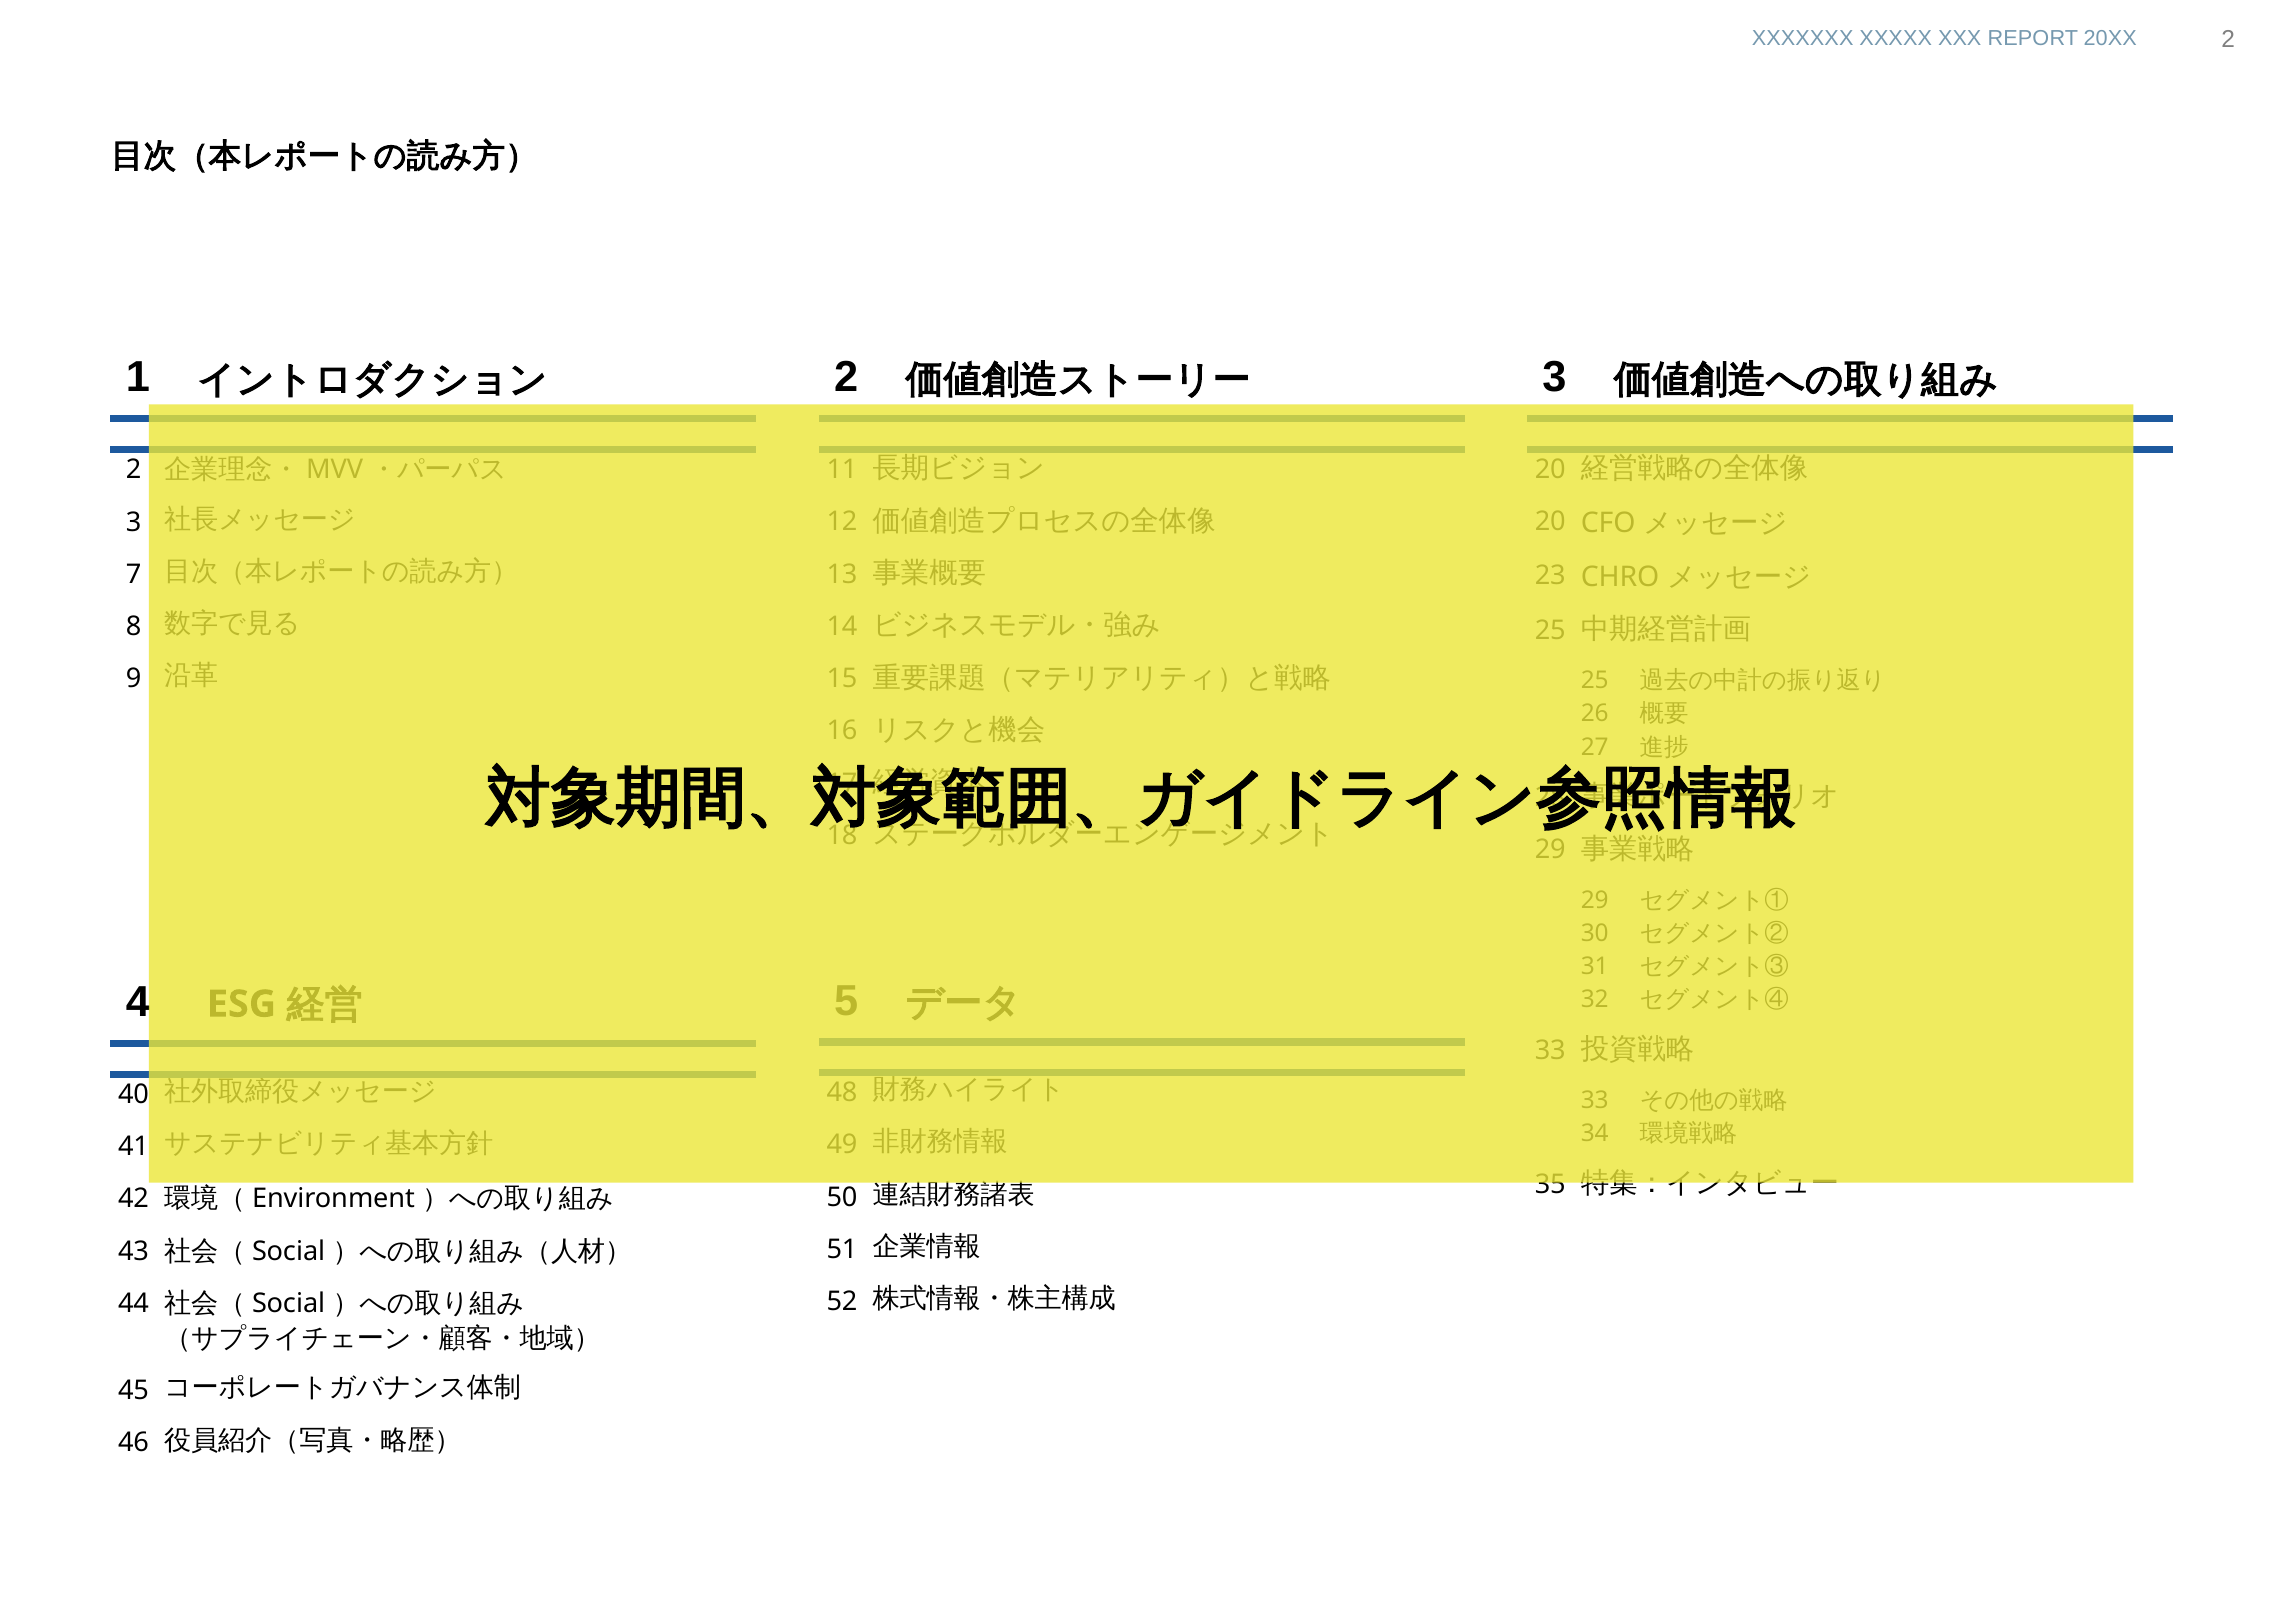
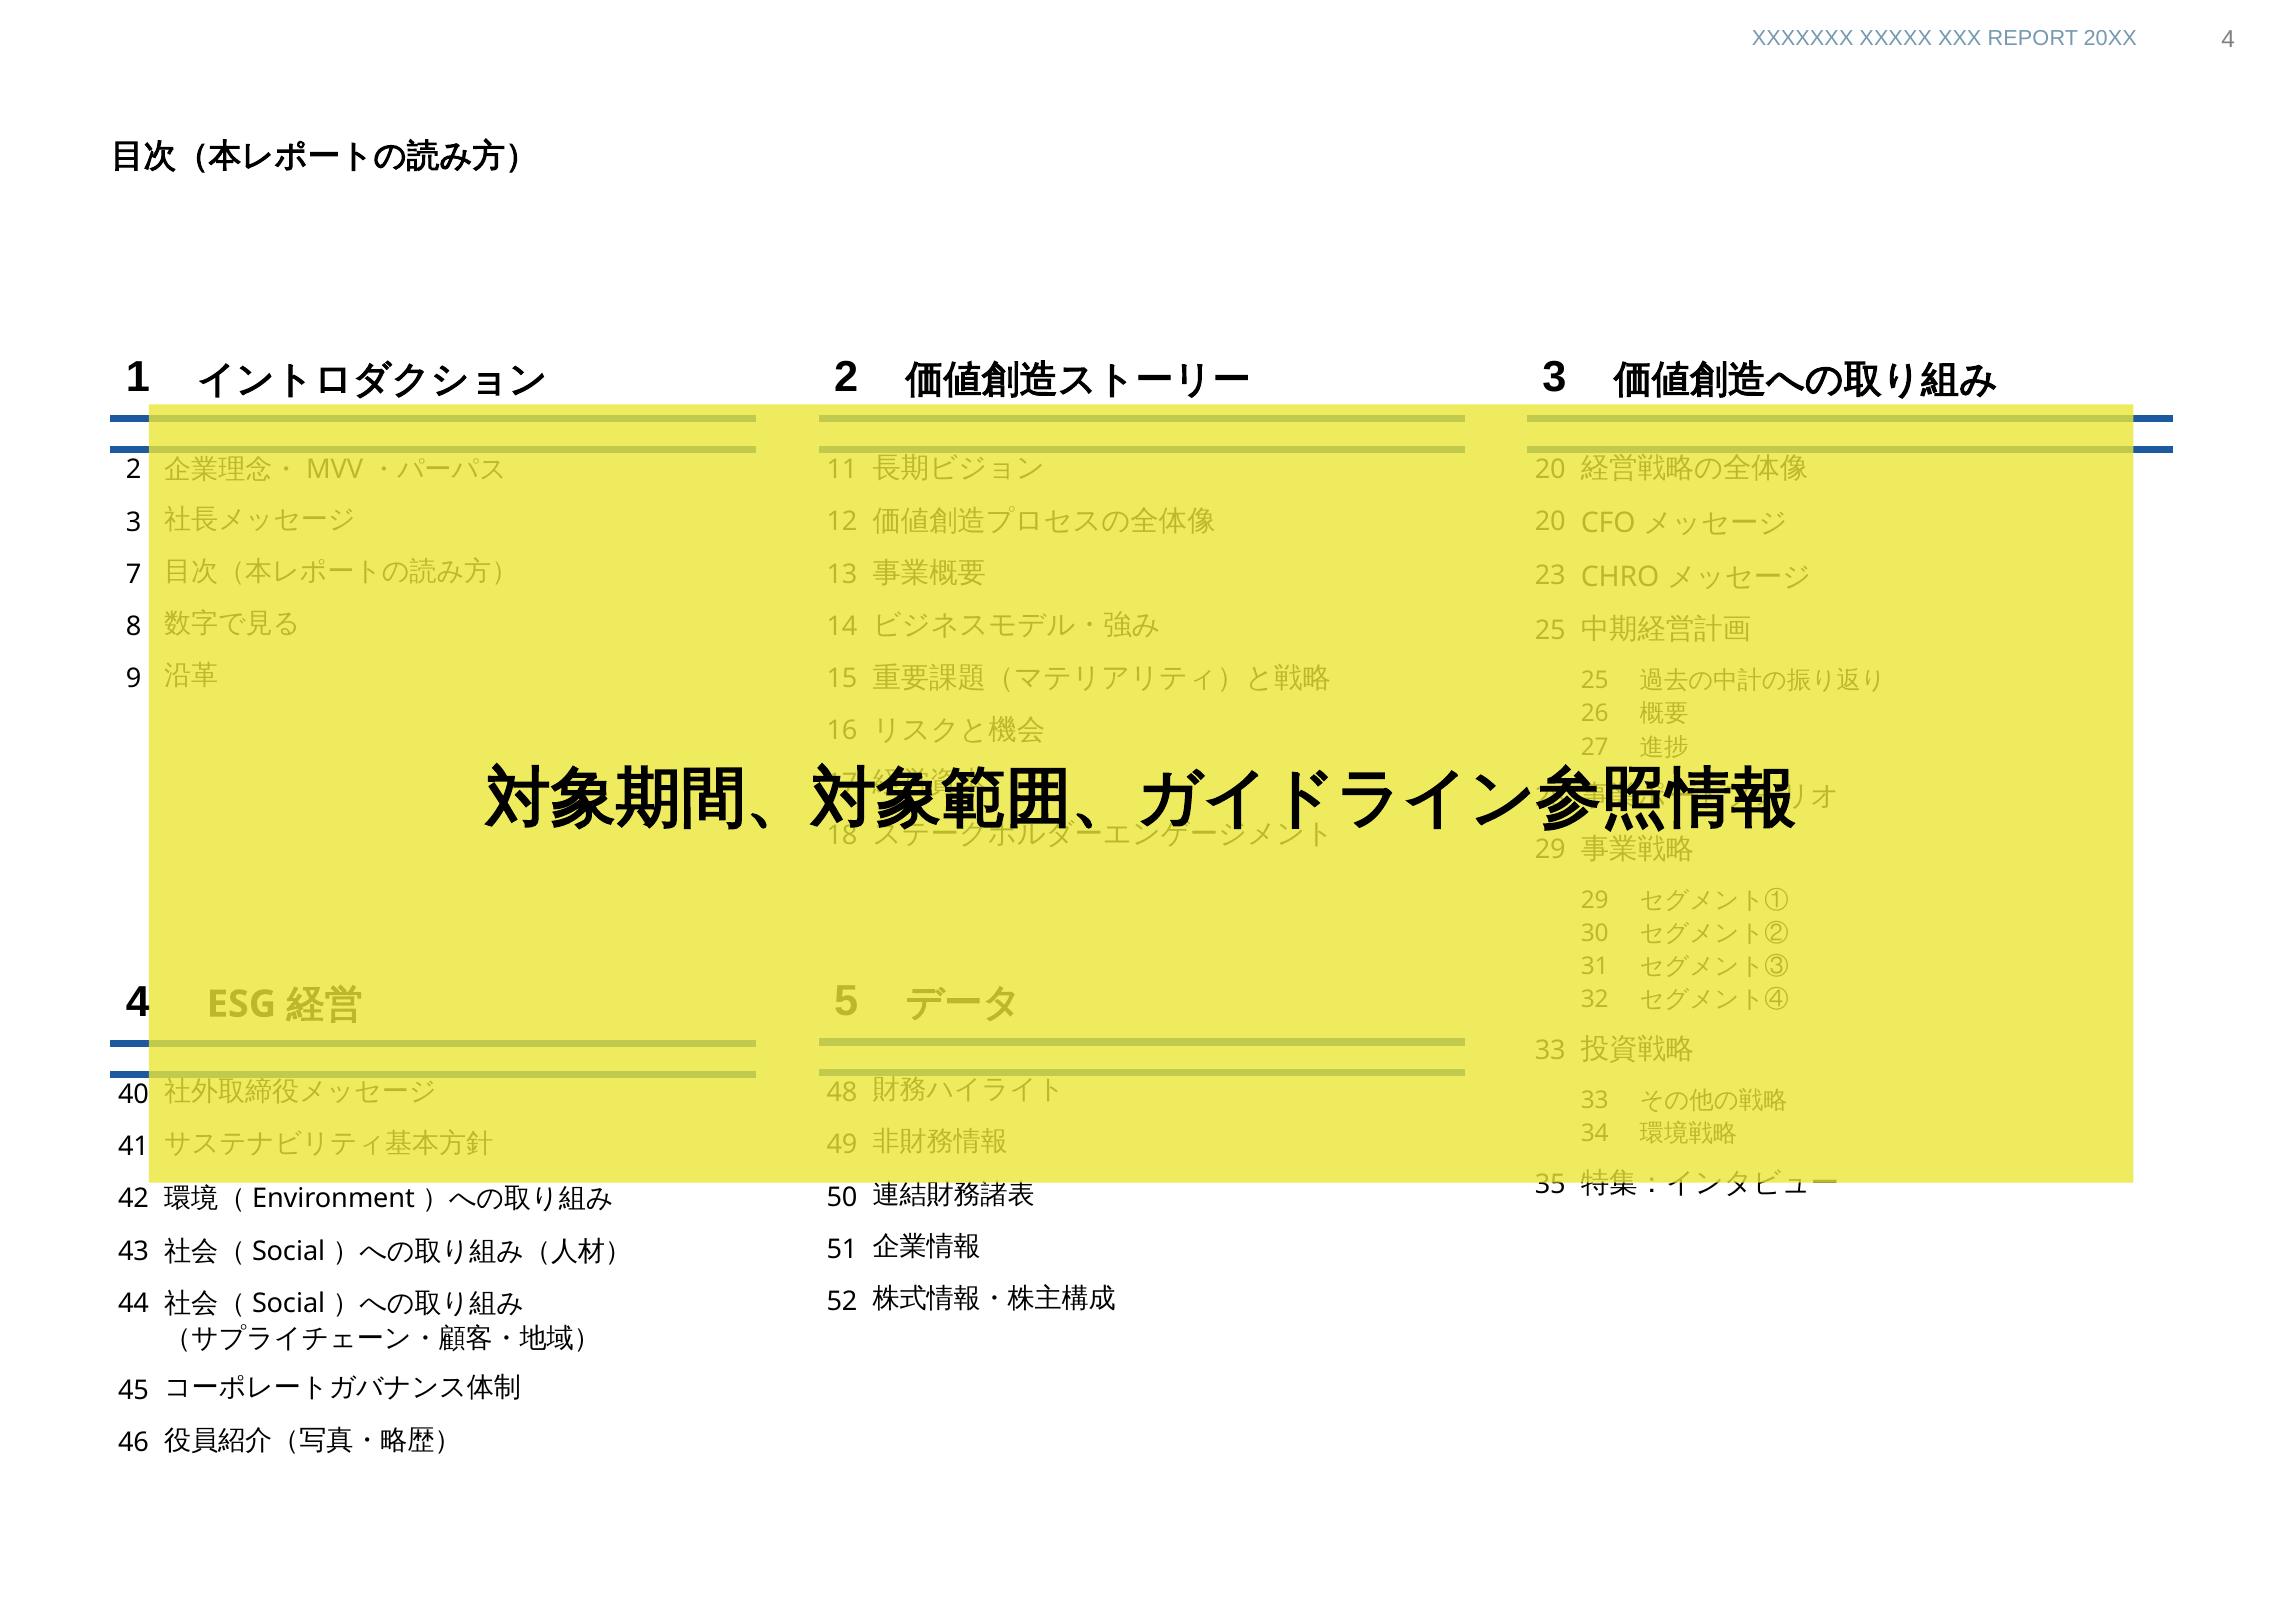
2: 2 -> 4 (2228, 39)
